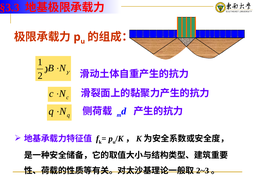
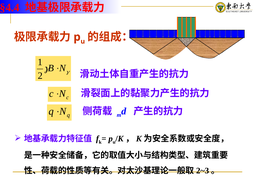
§3.3: §3.3 -> §4.4 (10, 8)
